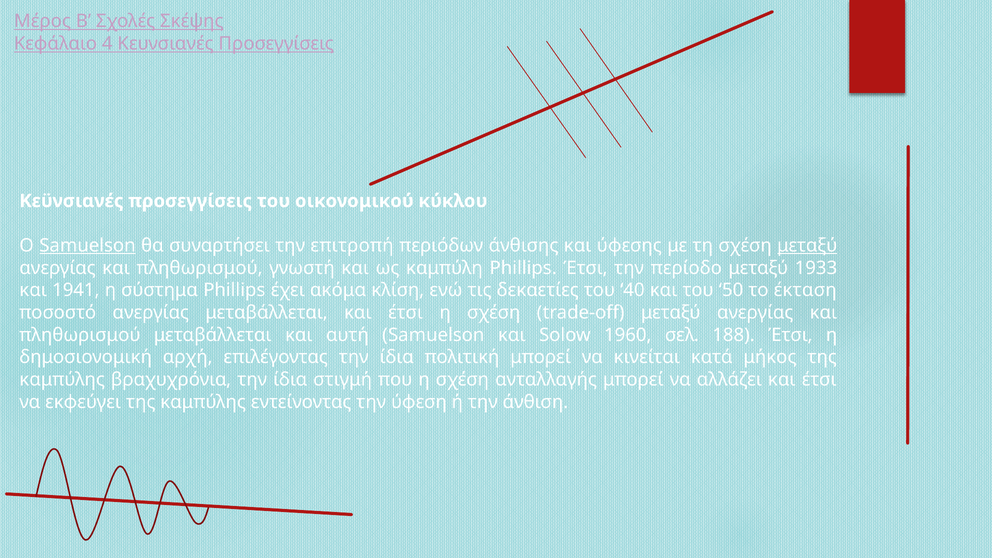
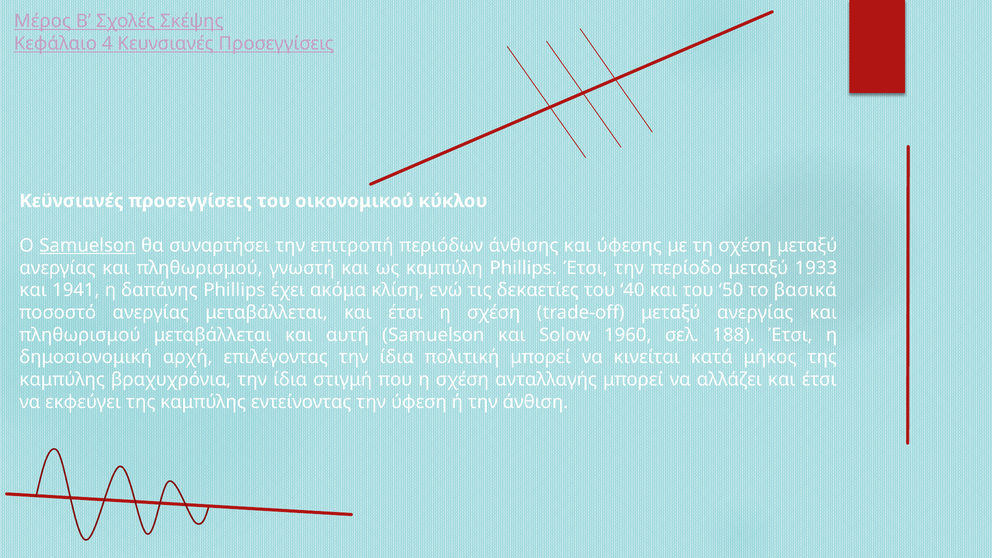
μεταξύ underline: present -> none (807, 246)
σύστημα: σύστημα -> δαπάνης (159, 290)
έκταση: έκταση -> βασικά (805, 290)
